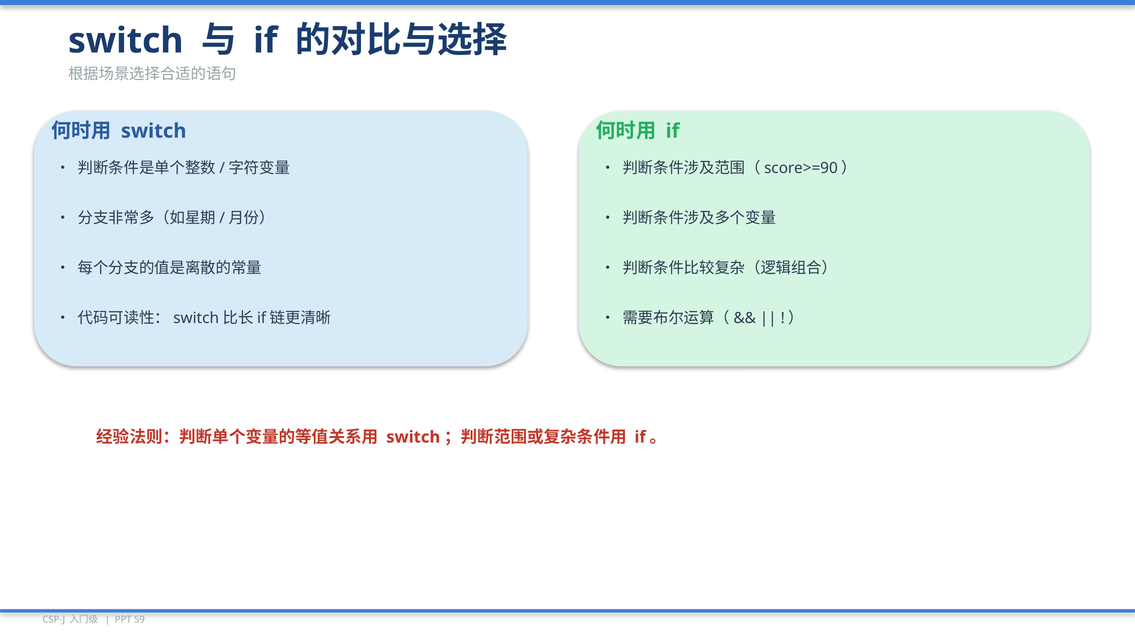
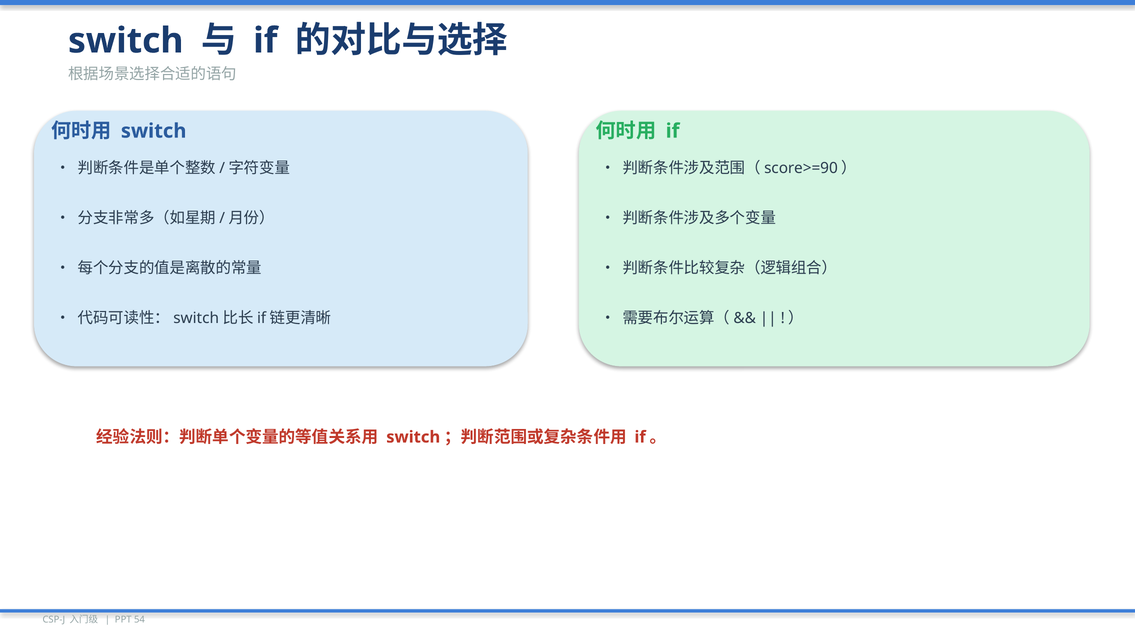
59: 59 -> 54 (139, 619)
